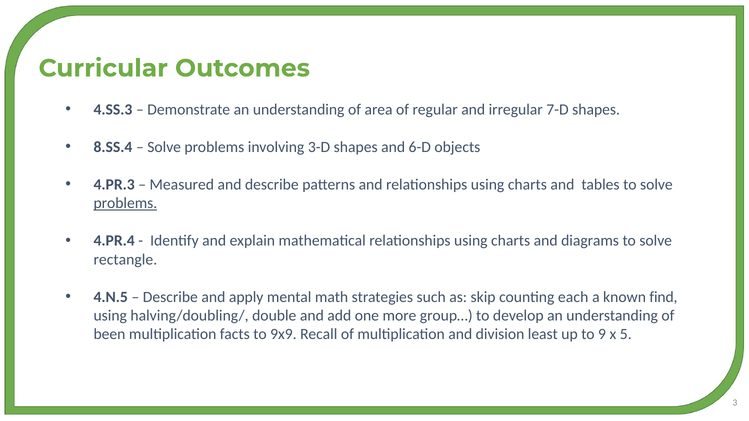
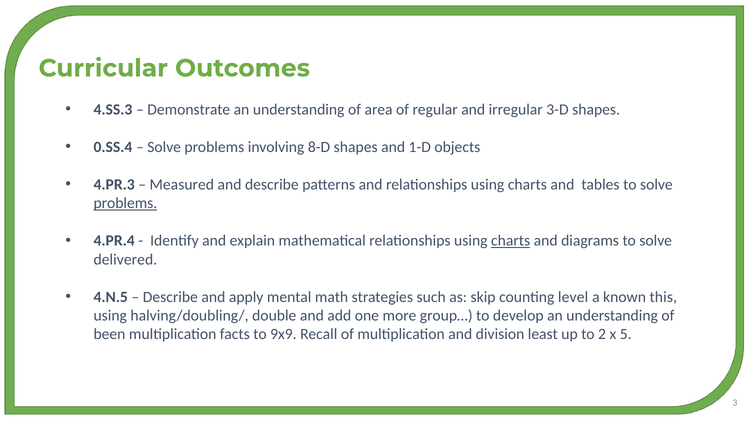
7-D: 7-D -> 3-D (557, 110)
8.SS.4: 8.SS.4 -> 0.SS.4 (113, 147)
3-D: 3-D -> 8-D (319, 147)
6-D: 6-D -> 1-D (420, 147)
charts underline: none -> present (511, 241)
rectangle: rectangle -> delivered (125, 260)
each: each -> level (573, 297)
find: find -> this (663, 297)
9: 9 -> 2 (602, 335)
